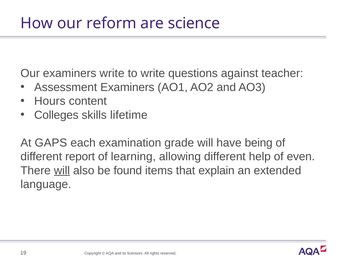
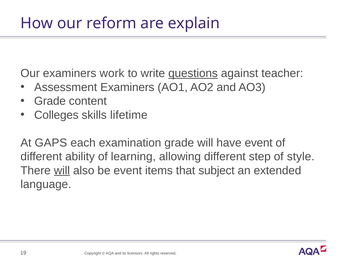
science: science -> explain (194, 23)
examiners write: write -> work (112, 73)
questions underline: none -> present (193, 73)
Hours: Hours -> Grade (50, 101)
have being: being -> event (259, 143)
report: report -> ability (80, 157)
help: help -> step (260, 157)
even: even -> style (301, 157)
be found: found -> event (128, 171)
explain: explain -> subject (216, 171)
